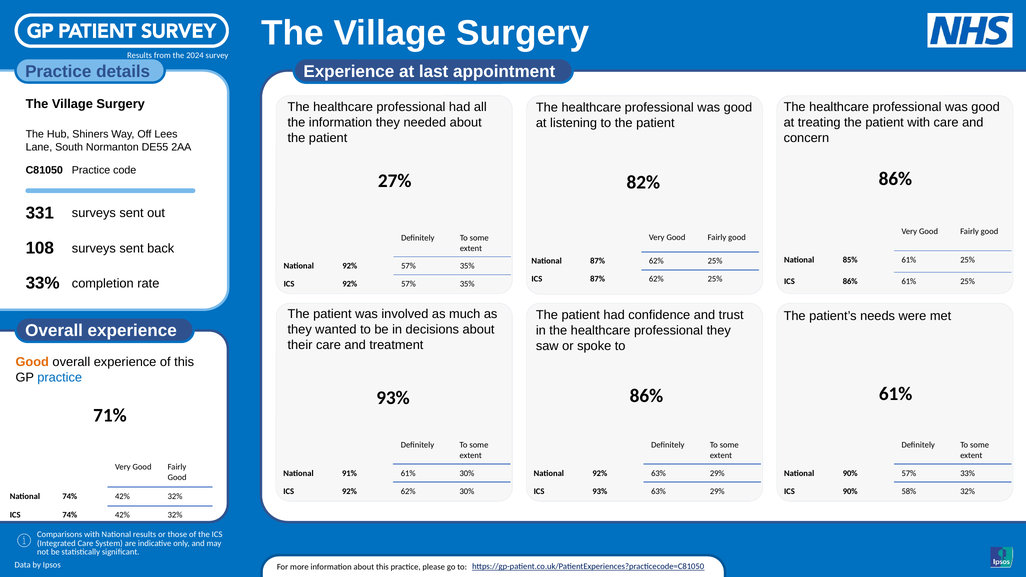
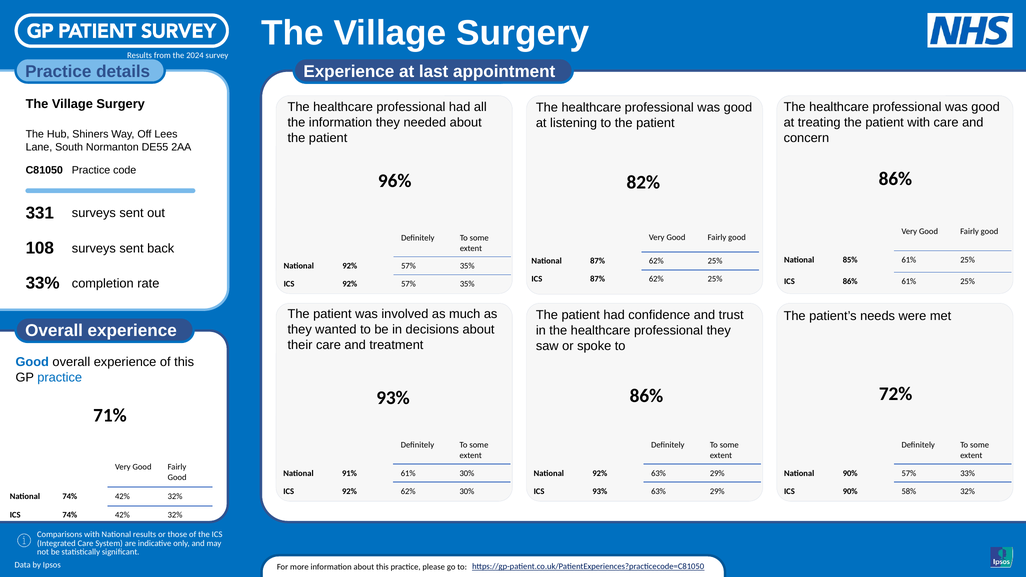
27%: 27% -> 96% (395, 181)
Good colour: orange -> blue (32, 362)
93% 86% 61%: 61% -> 72% (896, 394)
